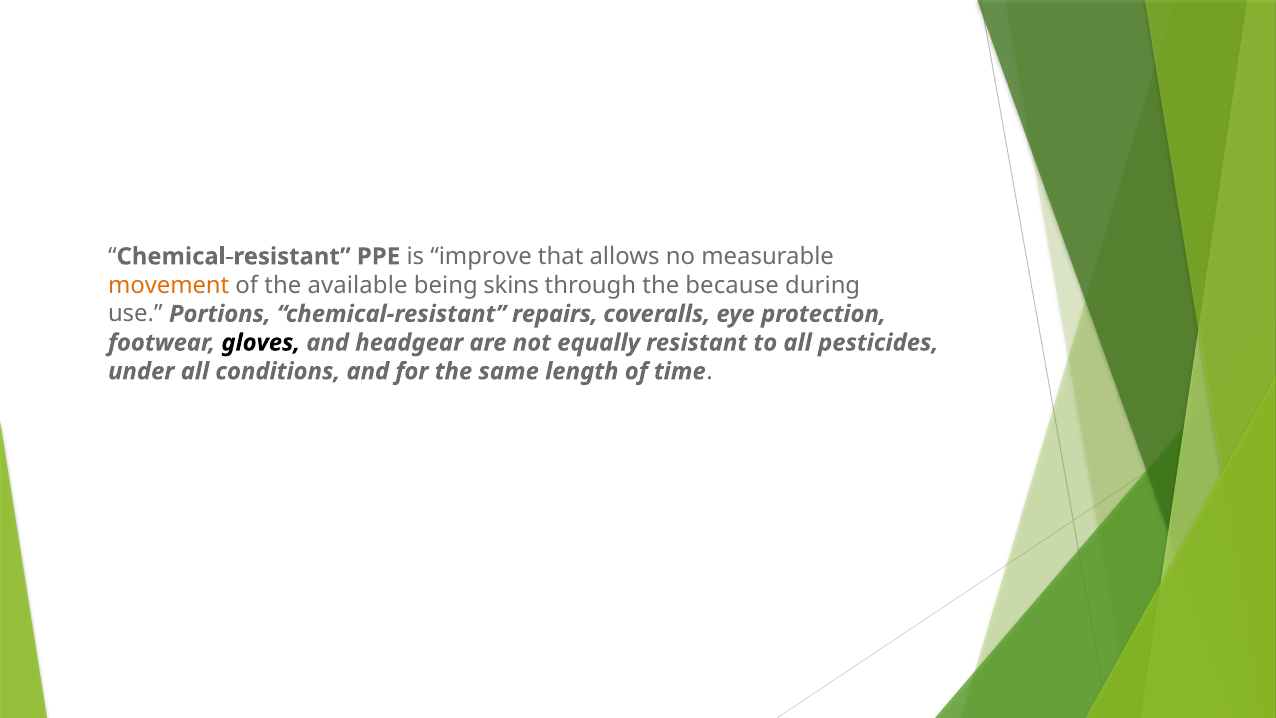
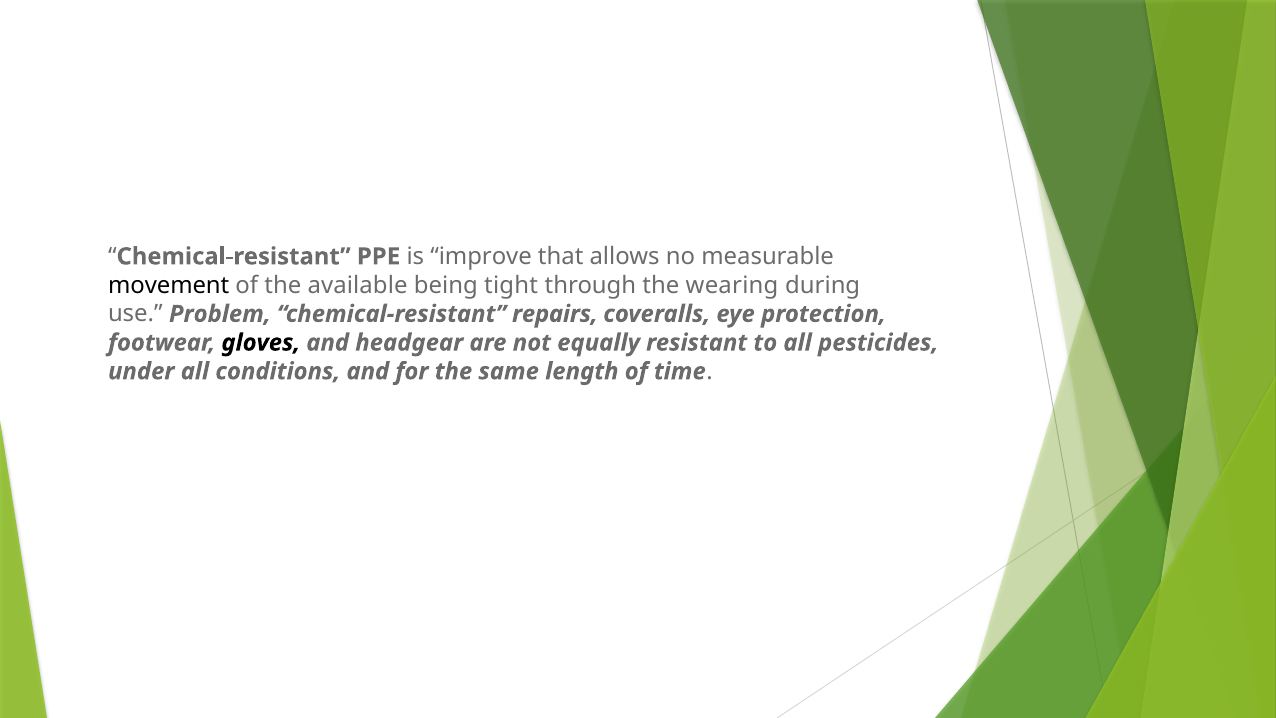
movement colour: orange -> black (169, 285)
skins: skins -> tight (511, 285)
because: because -> wearing (732, 285)
Portions: Portions -> Problem (220, 314)
